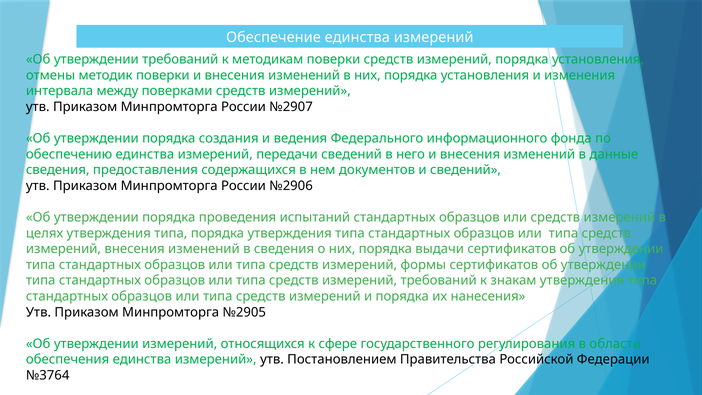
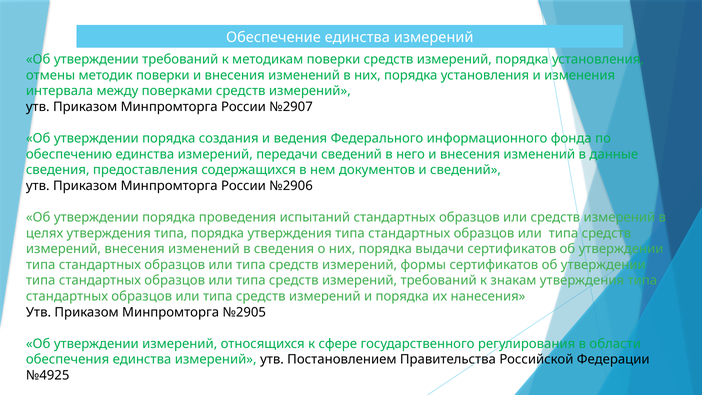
№3764: №3764 -> №4925 (48, 375)
